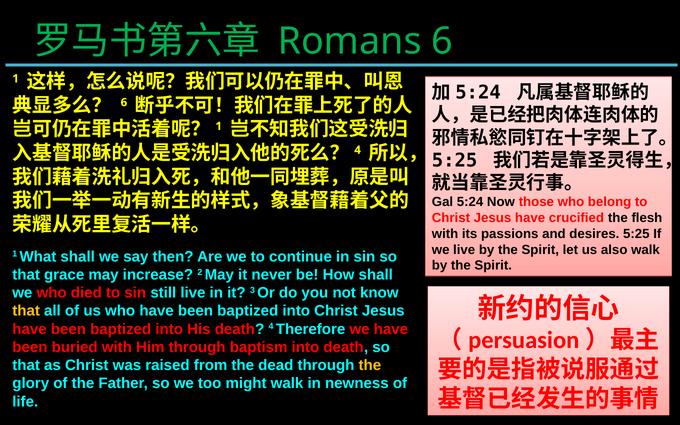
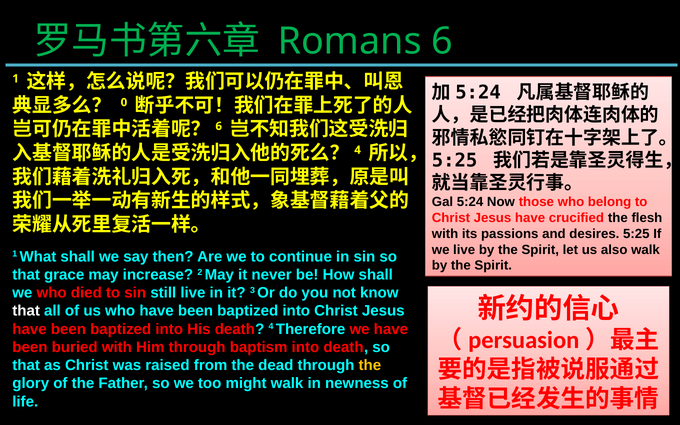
6: 6 -> 0 (124, 102)
1: 1 -> 6 (219, 126)
that colour: yellow -> white (26, 311)
